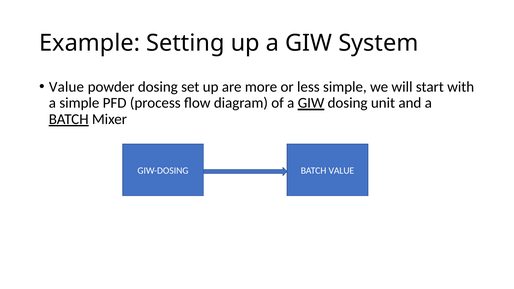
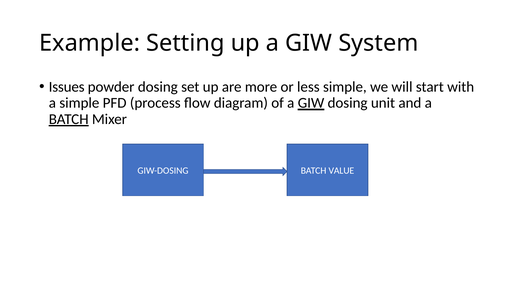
Value: Value -> Issues (67, 87)
